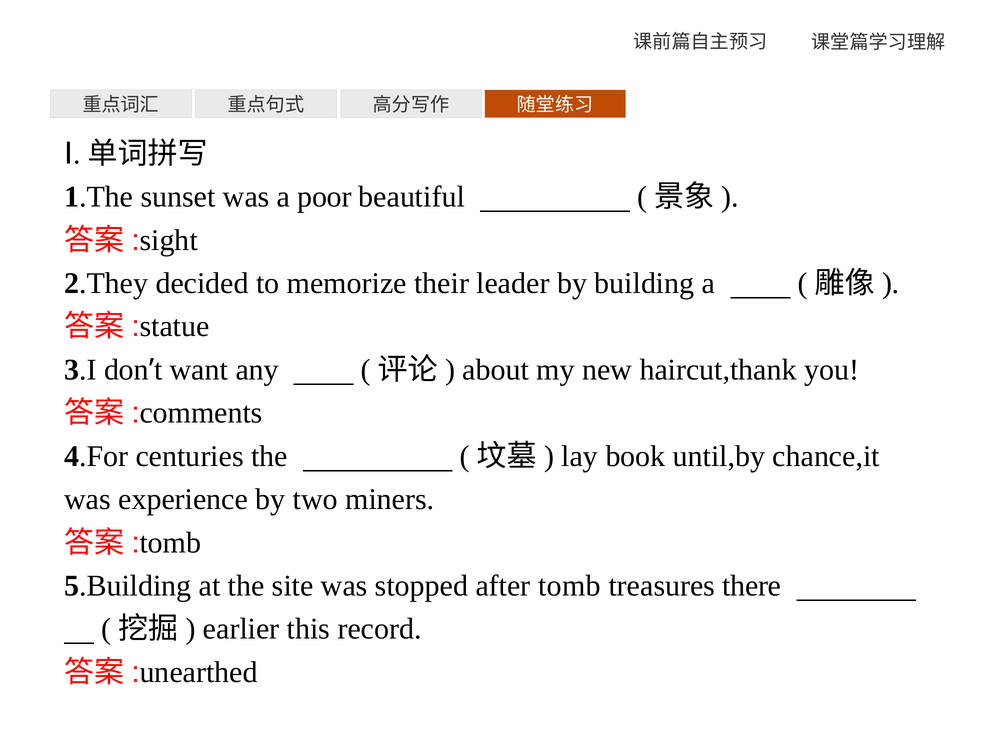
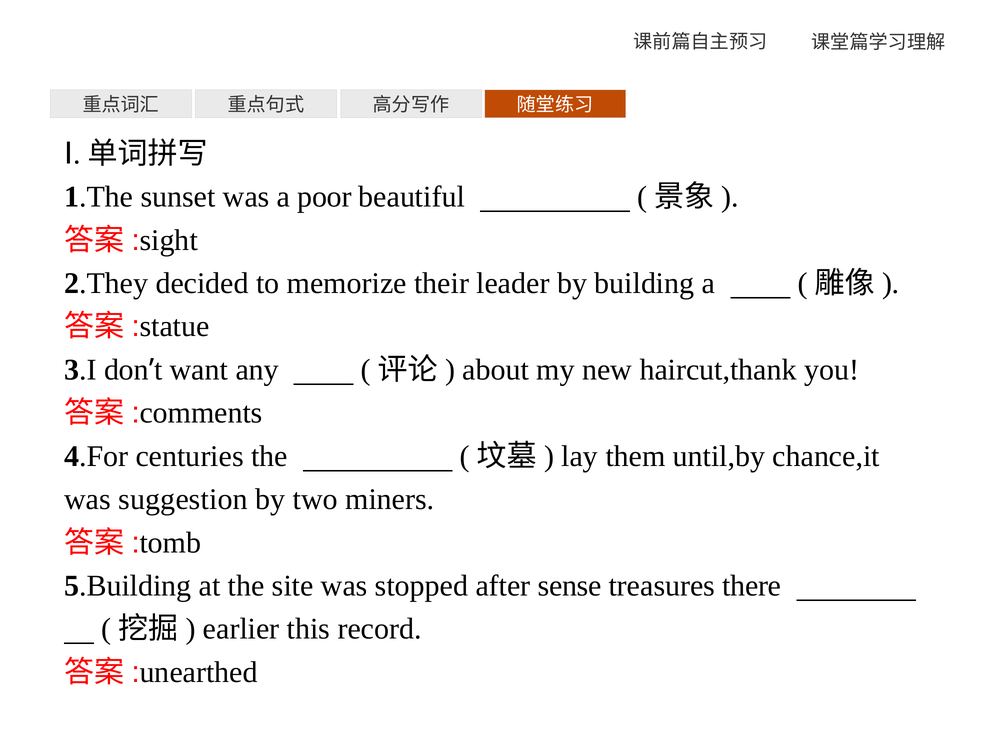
book: book -> them (635, 456)
experience: experience -> suggestion (183, 500)
tomb: tomb -> sense (570, 586)
